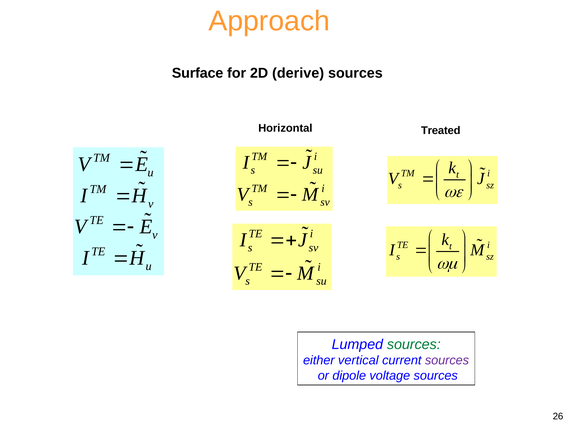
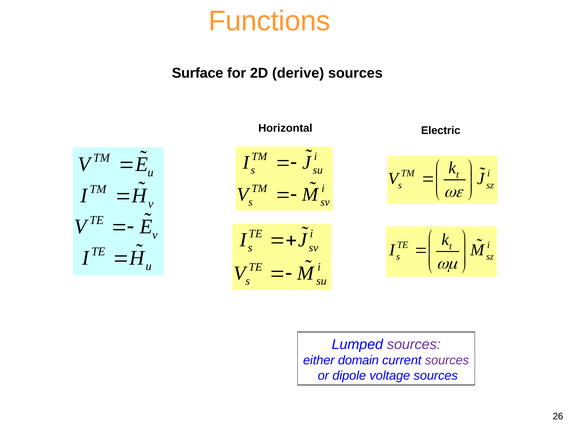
Approach: Approach -> Functions (269, 21)
Treated: Treated -> Electric (441, 130)
sources colour: green -> purple (414, 344)
vertical: vertical -> domain (358, 360)
